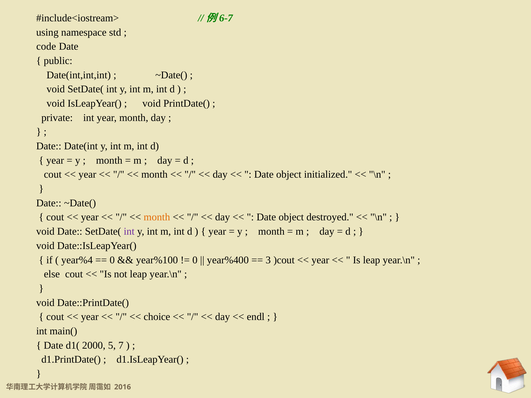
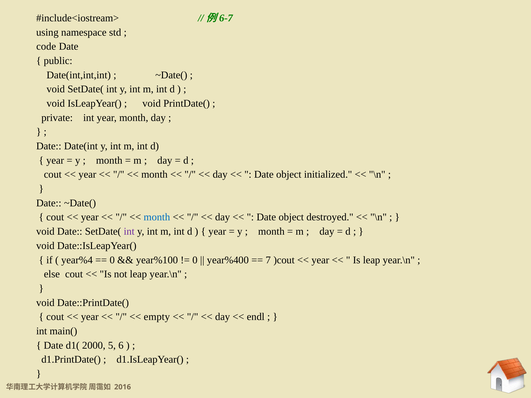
month colour: orange -> blue (157, 217)
3: 3 -> 7 (268, 260)
choice: choice -> empty (157, 317)
7: 7 -> 6 (121, 346)
